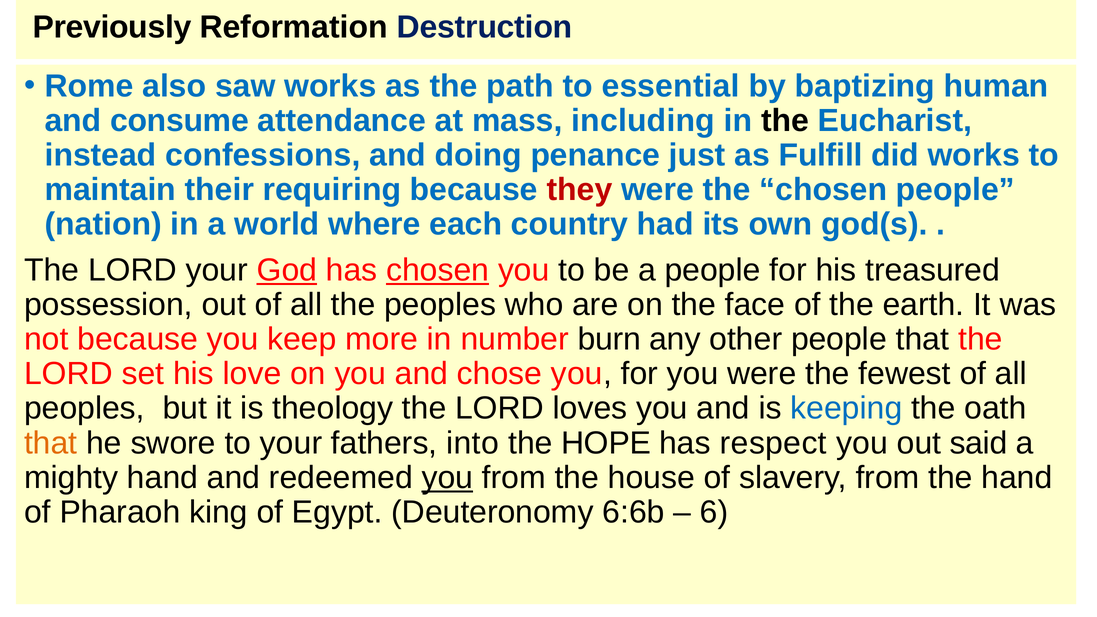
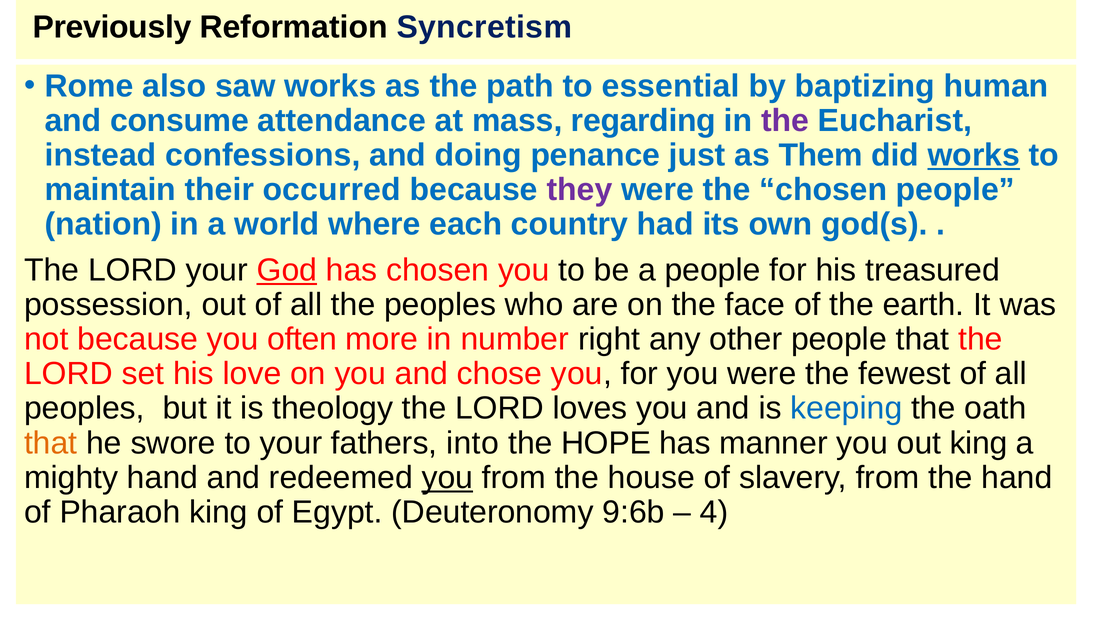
Destruction: Destruction -> Syncretism (484, 27)
including: including -> regarding (643, 121)
the colour: black -> purple (785, 121)
Fulfill: Fulfill -> Them (821, 155)
works underline: none -> present (974, 155)
requiring: requiring -> occurred (332, 190)
they colour: red -> purple (579, 190)
chosen underline: present -> none (438, 270)
keep: keep -> often (302, 339)
burn: burn -> right (609, 339)
respect: respect -> manner (774, 443)
out said: said -> king (979, 443)
6:6b: 6:6b -> 9:6b (634, 512)
6: 6 -> 4 (714, 512)
